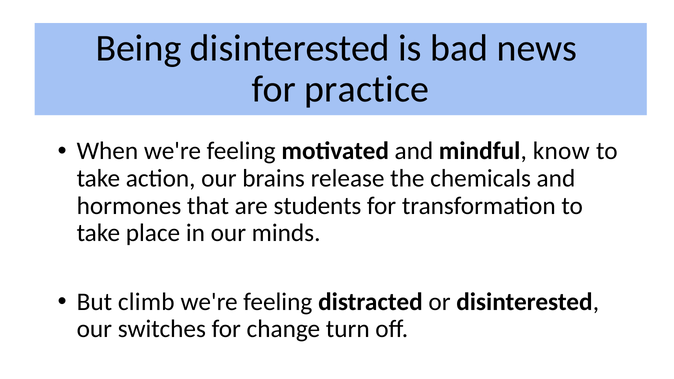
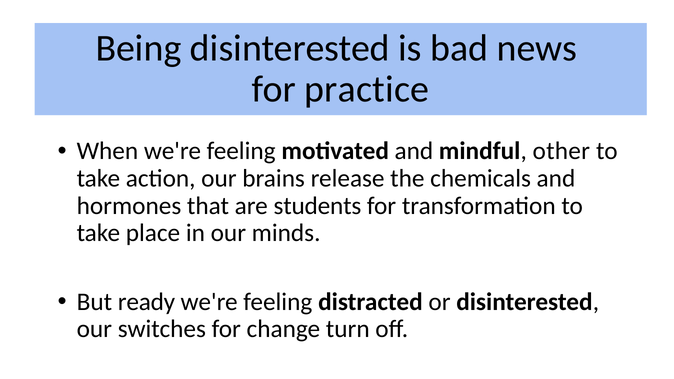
know: know -> other (561, 151)
climb: climb -> ready (146, 302)
